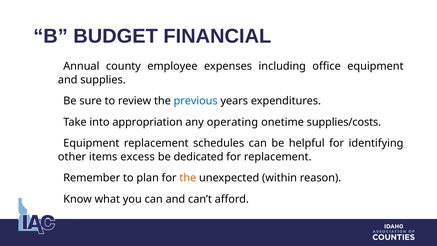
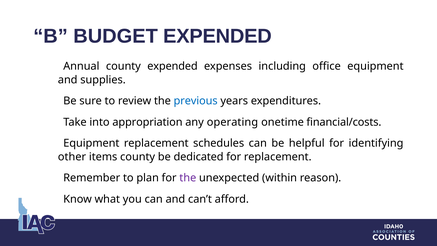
BUDGET FINANCIAL: FINANCIAL -> EXPENDED (217, 36)
county employee: employee -> expended (172, 66)
supplies/costs: supplies/costs -> financial/costs (344, 122)
items excess: excess -> county (138, 157)
the colour: orange -> purple (188, 178)
